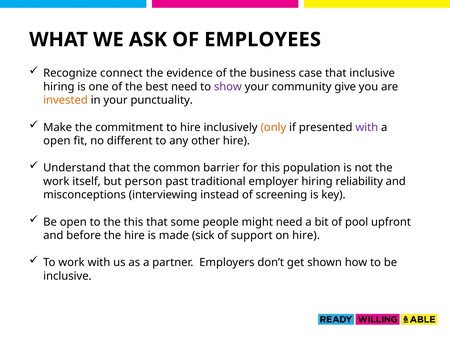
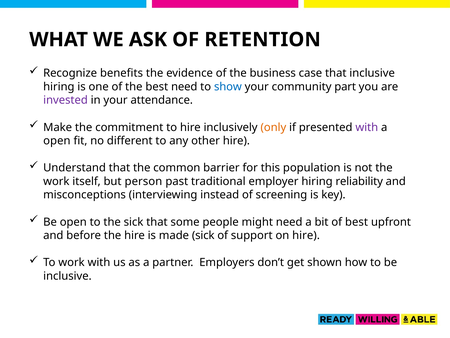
EMPLOYEES: EMPLOYEES -> RETENTION (263, 40)
connect: connect -> benefits (122, 73)
show colour: purple -> blue (228, 87)
give: give -> part (345, 87)
invested colour: orange -> purple (66, 100)
punctuality: punctuality -> attendance (162, 100)
the this: this -> sick (134, 222)
of pool: pool -> best (357, 222)
